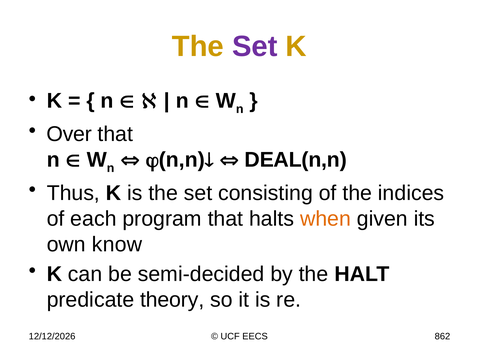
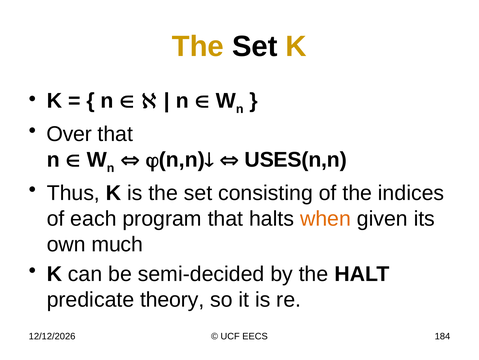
Set colour: purple -> black (255, 46)
DEAL(n,n: DEAL(n,n -> USES(n,n (296, 159)
know: know -> much (117, 244)
862: 862 -> 184 (442, 336)
